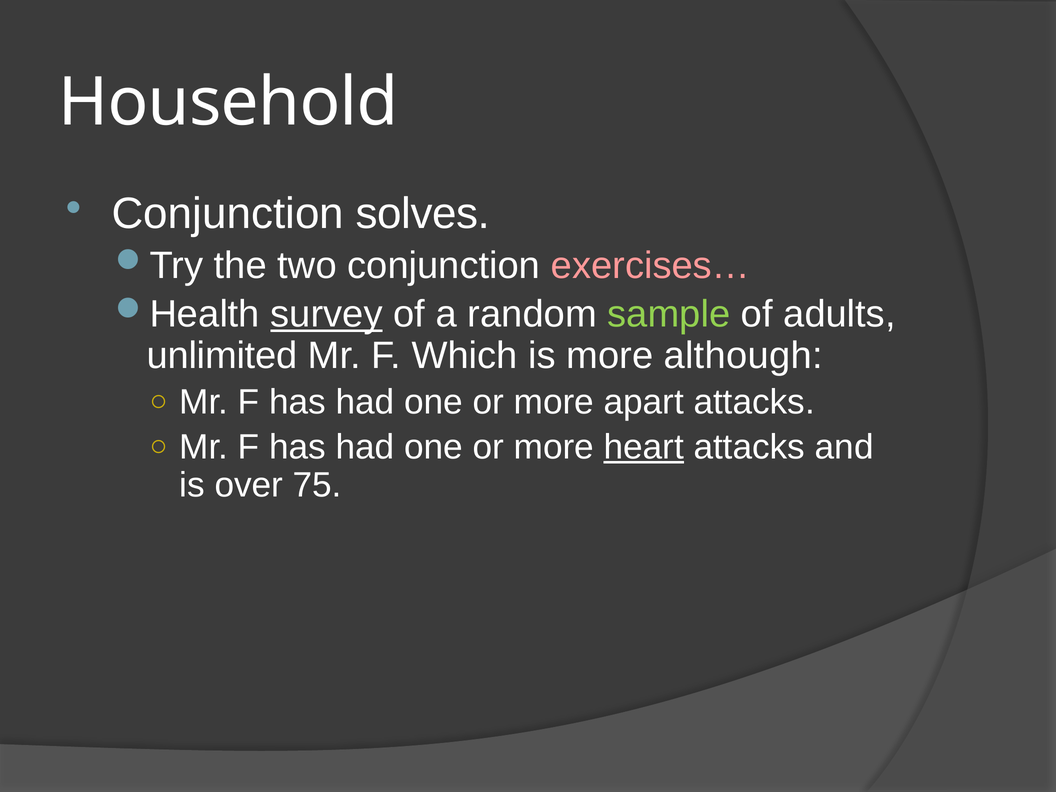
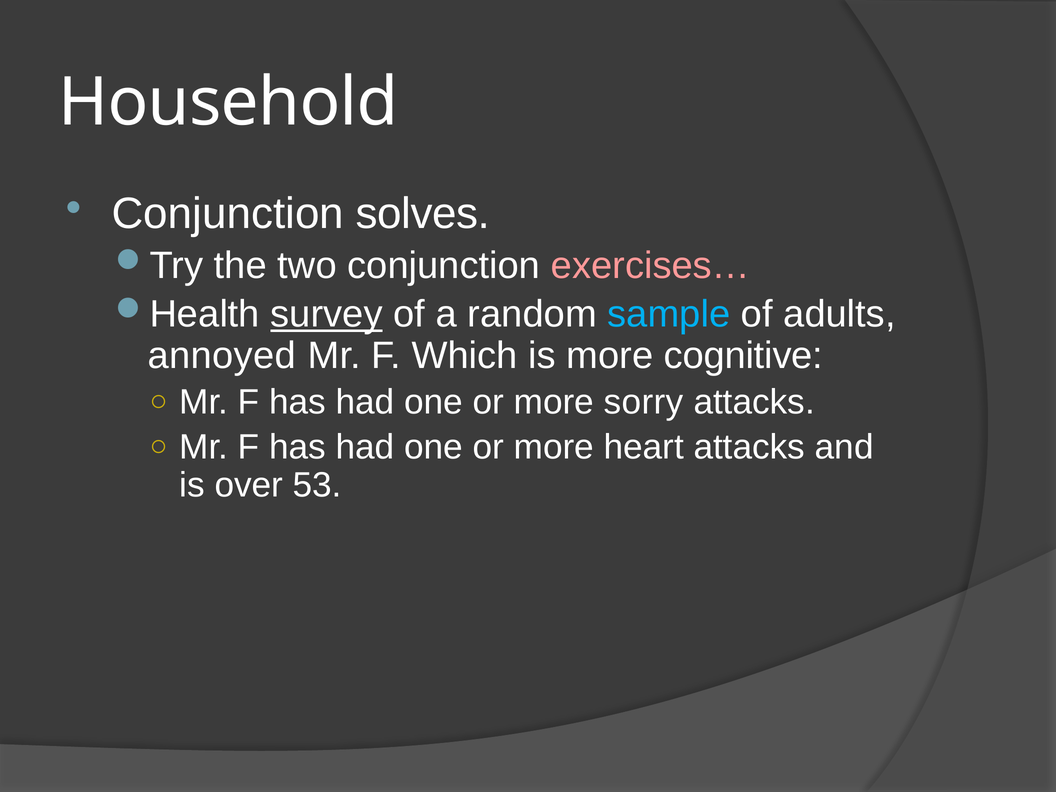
sample colour: light green -> light blue (669, 314)
unlimited: unlimited -> annoyed (222, 355)
although: although -> cognitive (743, 355)
apart: apart -> sorry (644, 402)
heart underline: present -> none (644, 447)
75: 75 -> 53 (317, 485)
